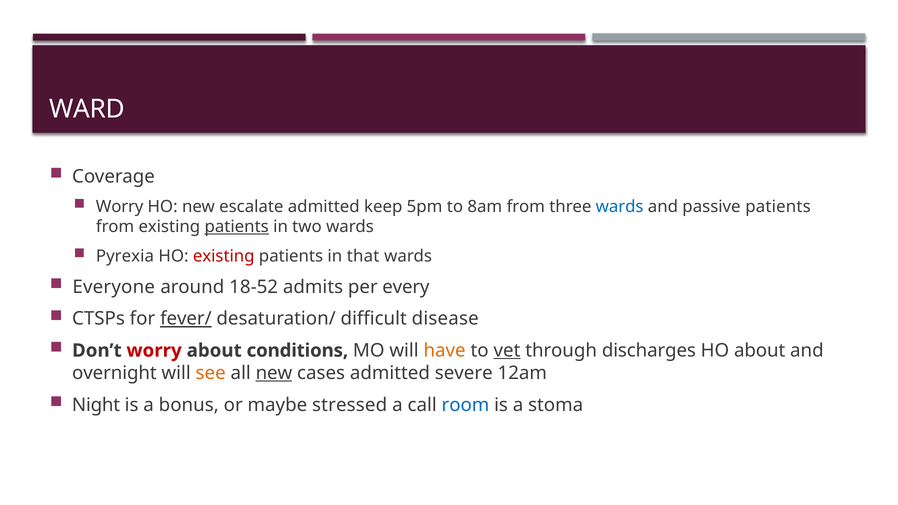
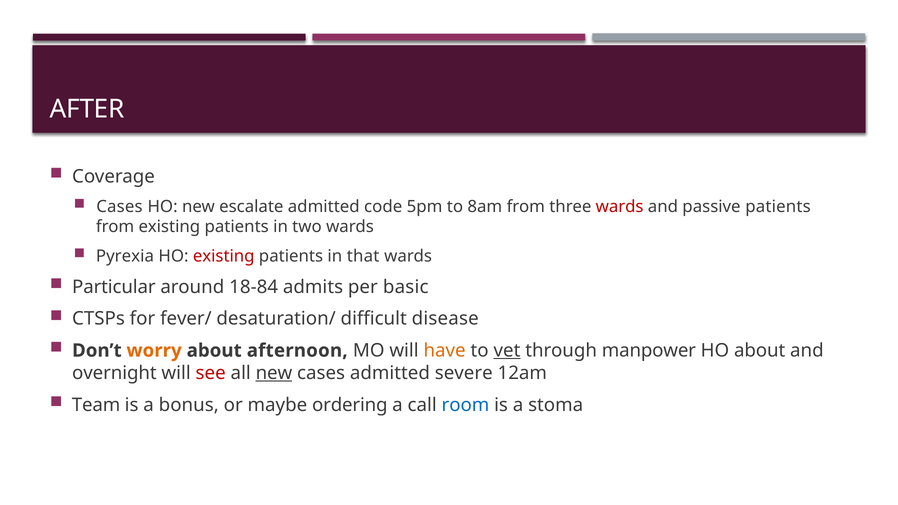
WARD: WARD -> AFTER (87, 109)
Worry: Worry -> Cases (119, 207)
keep: keep -> code (383, 207)
wards colour: blue -> red (620, 207)
patients underline: present -> none (237, 227)
Everyone: Everyone -> Particular (114, 287)
18-52: 18-52 -> 18-84 (254, 287)
every: every -> basic (406, 287)
fever/ underline: present -> none (186, 319)
worry colour: red -> orange (154, 351)
conditions: conditions -> afternoon (297, 351)
discharges: discharges -> manpower (649, 351)
see colour: orange -> red (211, 373)
Night: Night -> Team (96, 405)
stressed: stressed -> ordering (350, 405)
